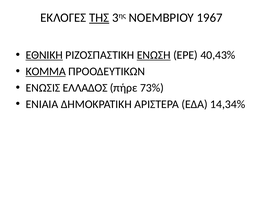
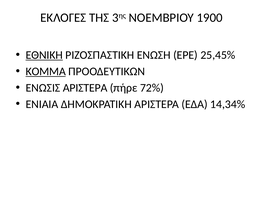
ΤΗΣ underline: present -> none (99, 18)
1967: 1967 -> 1900 (210, 18)
ΕΝΩΣΗ underline: present -> none (154, 55)
40,43%: 40,43% -> 25,45% (218, 55)
ΕΝΩΣΙΣ ΕΛΛΑΔΟΣ: ΕΛΛΑΔΟΣ -> ΑΡΙΣΤΕΡΑ (85, 88)
73%: 73% -> 72% (152, 88)
